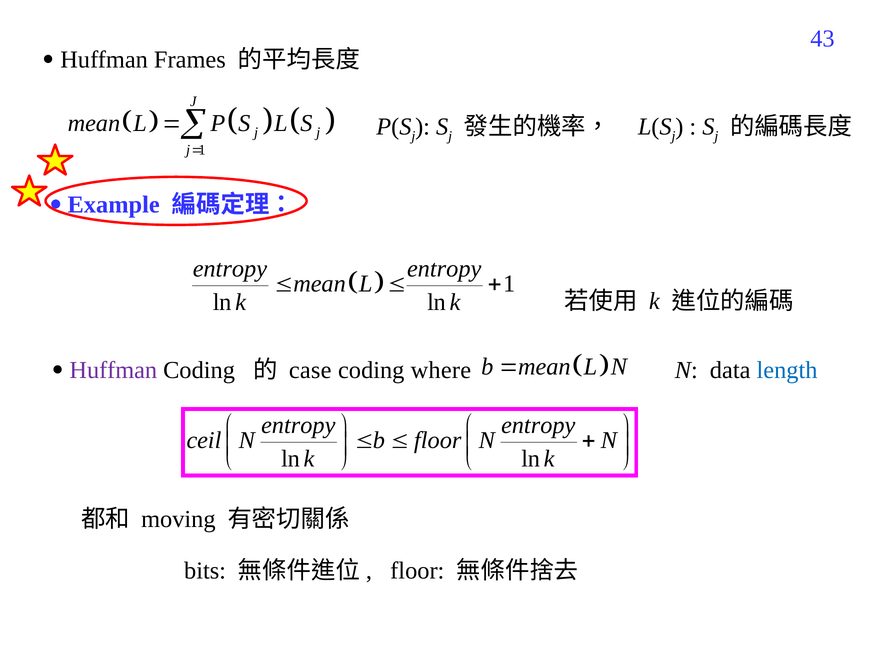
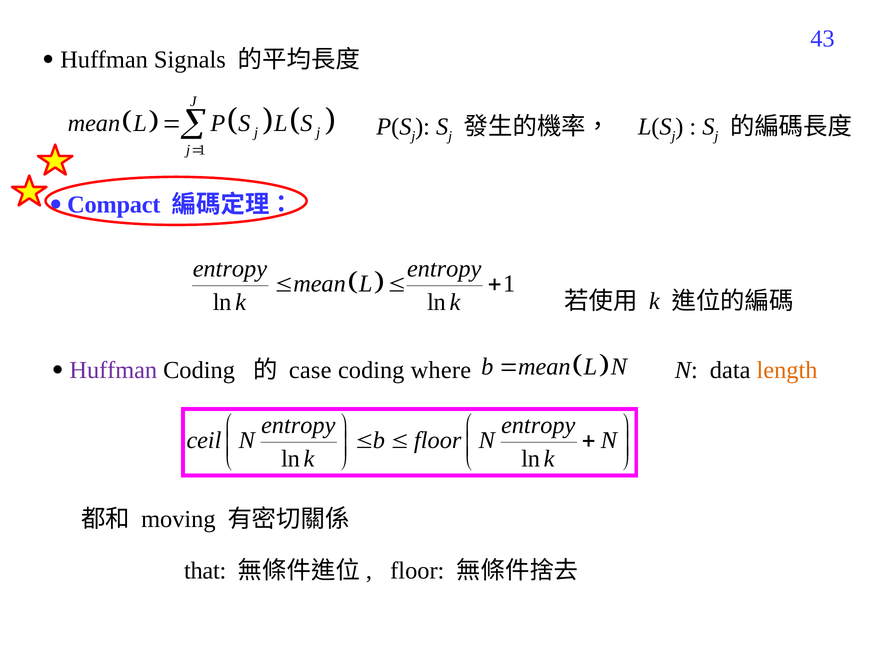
Frames: Frames -> Signals (190, 59)
Example: Example -> Compact (114, 204)
length colour: blue -> orange (787, 370)
bits: bits -> that (205, 571)
